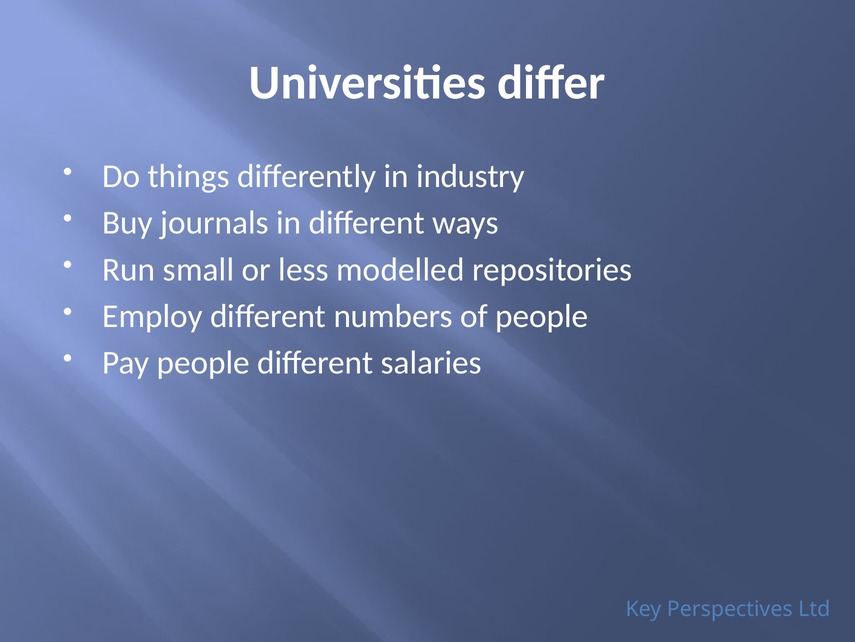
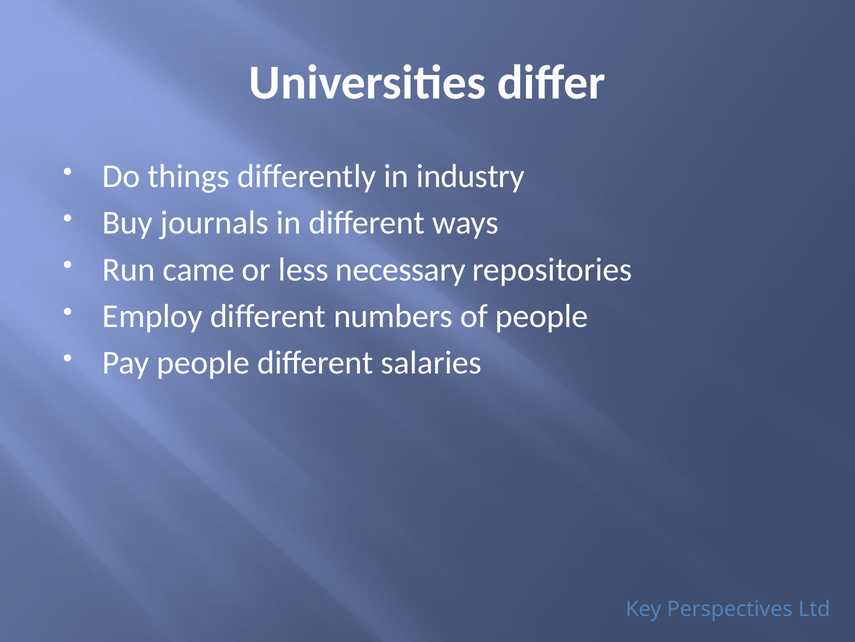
small: small -> came (199, 269)
modelled: modelled -> necessary (401, 269)
